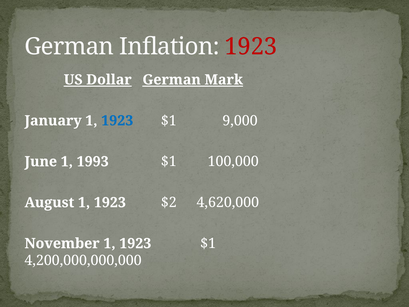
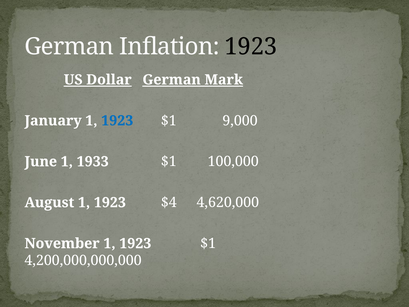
1923 colour: red -> black (251, 47)
1993: 1993 -> 1933 (93, 161)
$2: $2 -> $4 (169, 202)
